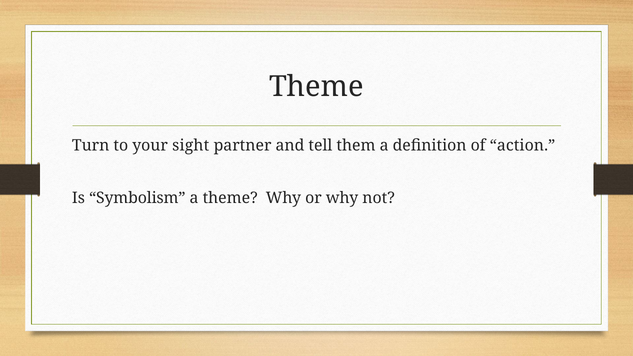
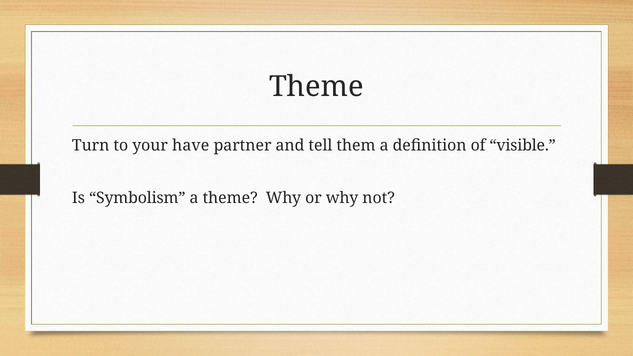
sight: sight -> have (191, 146)
action: action -> visible (523, 146)
